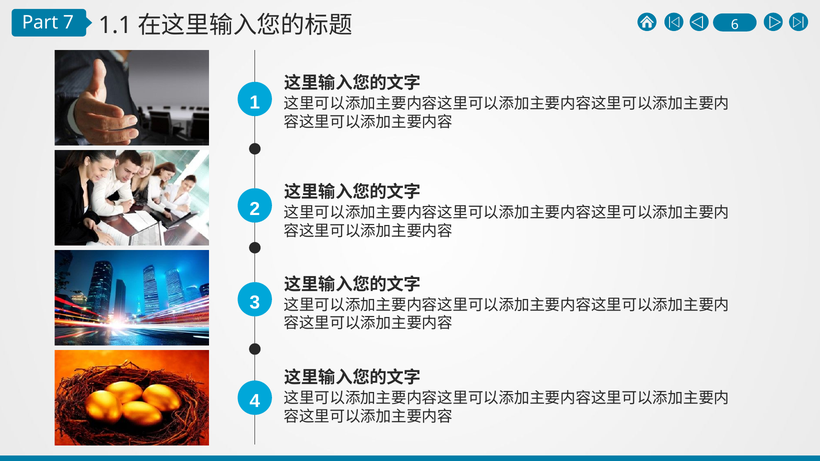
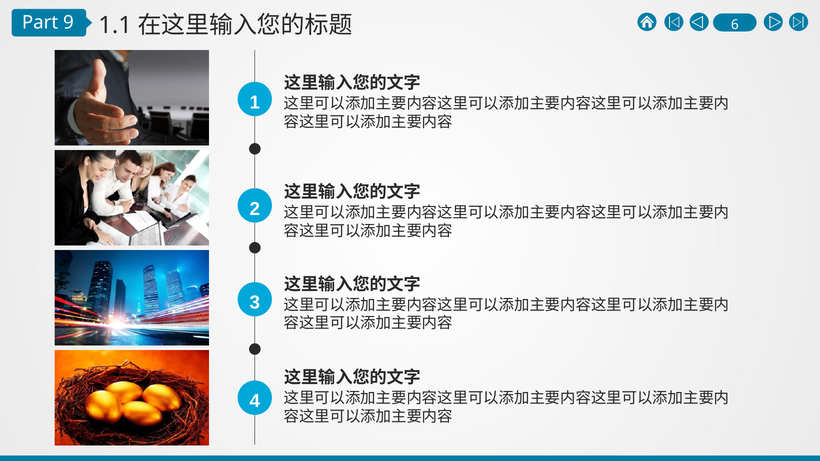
7: 7 -> 9 (68, 23)
